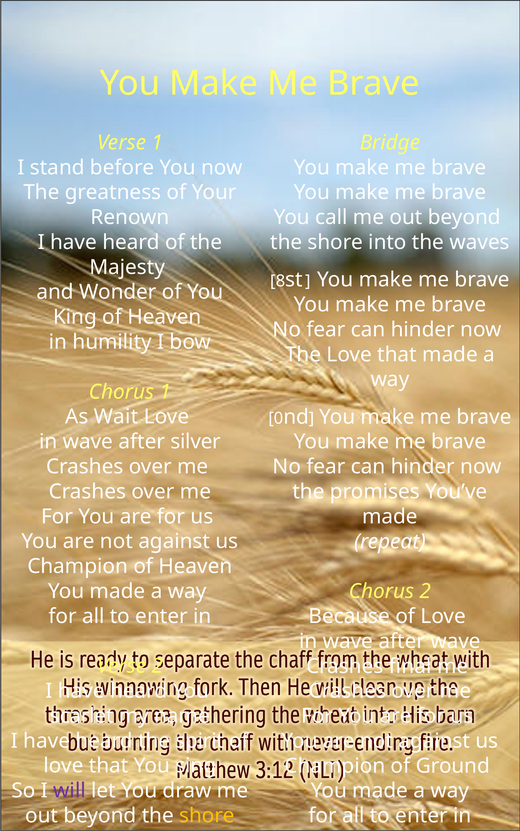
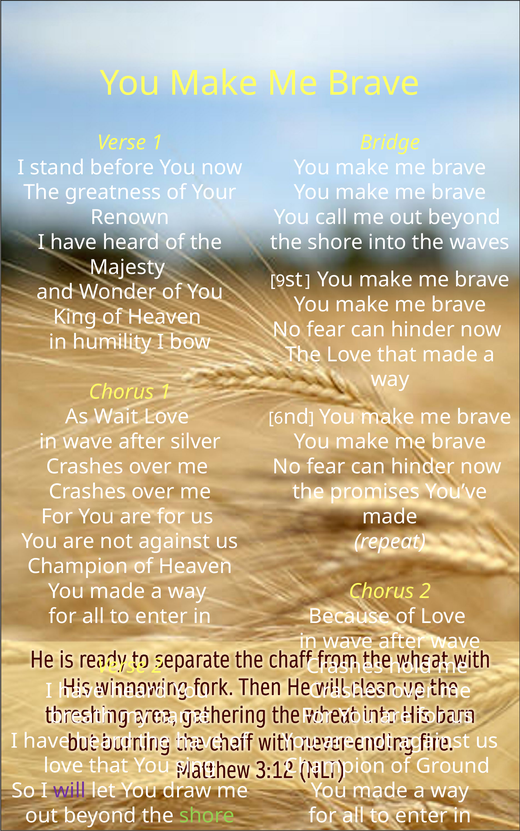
8: 8 -> 9 (278, 281)
0: 0 -> 6 (276, 419)
final: final -> hold (410, 667)
scarlet: scarlet -> breath (82, 717)
the spirit: spirit -> have (200, 742)
shore colour: yellow -> light green (207, 817)
